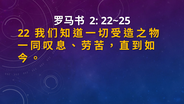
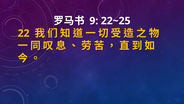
2: 2 -> 9 (94, 21)
